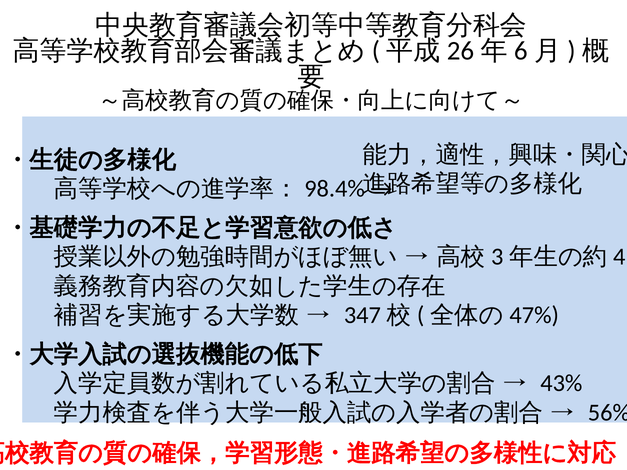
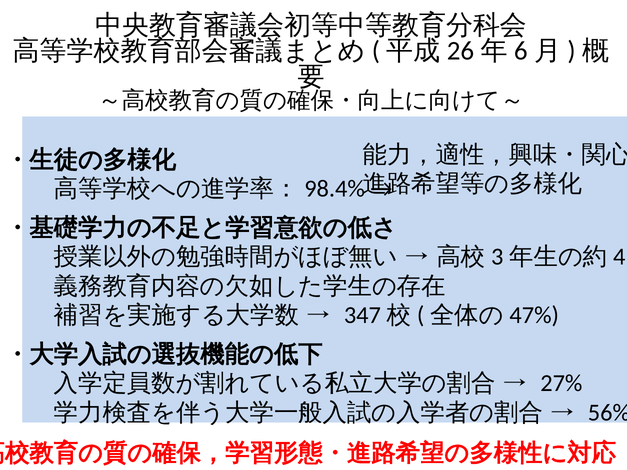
43%: 43% -> 27% (561, 383)
